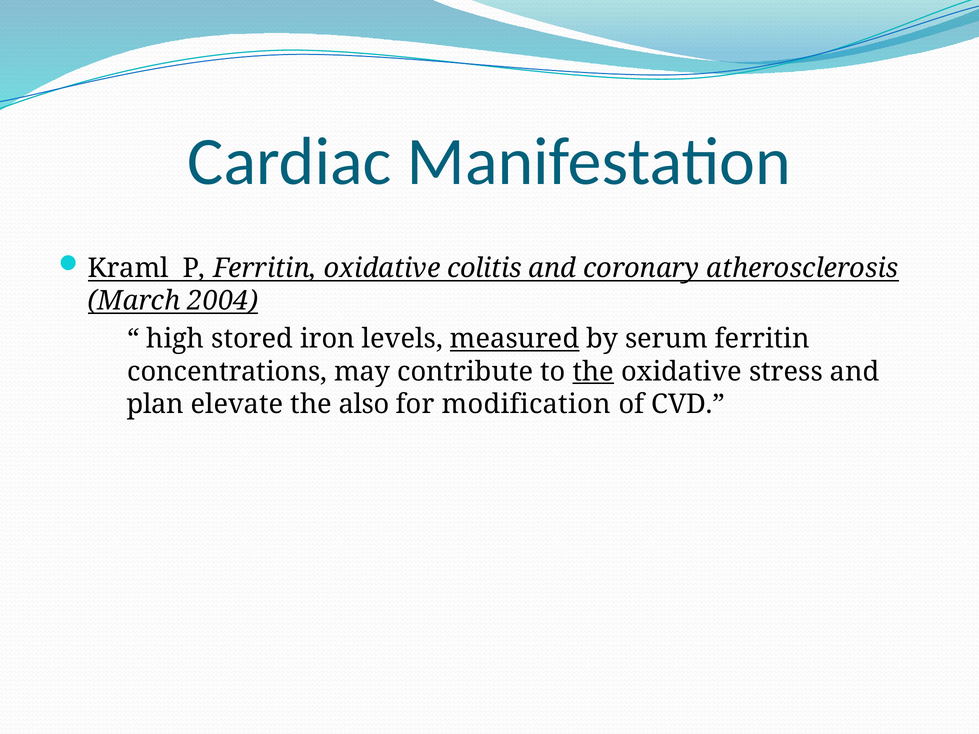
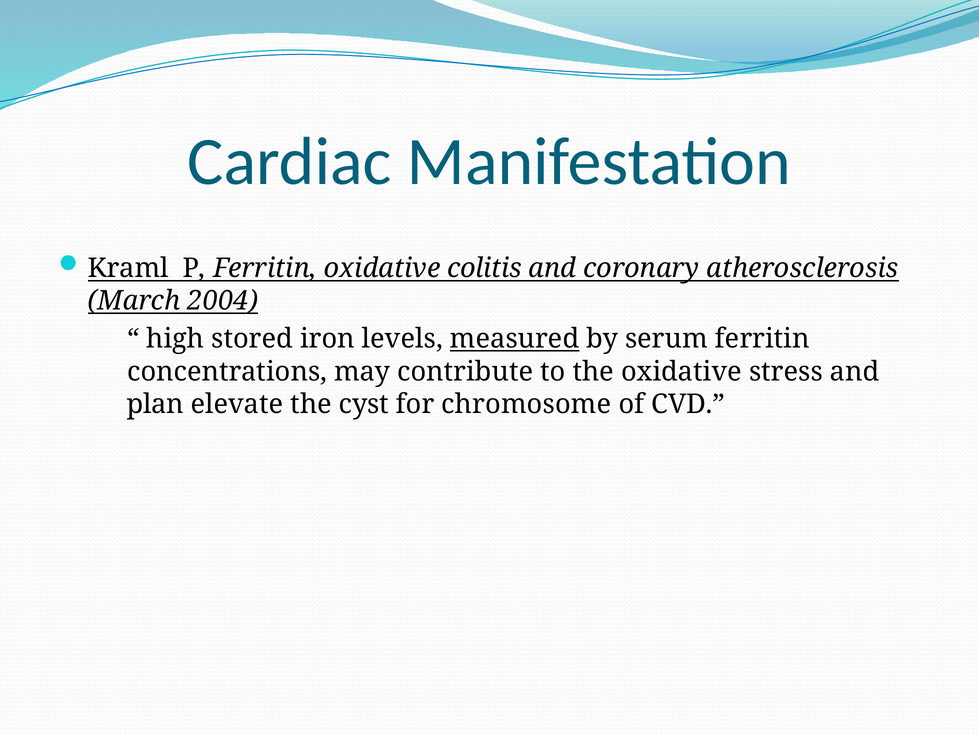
the underline: present -> none (593, 372)
also: also -> cyst (364, 404)
modification: modification -> chromosome (526, 404)
